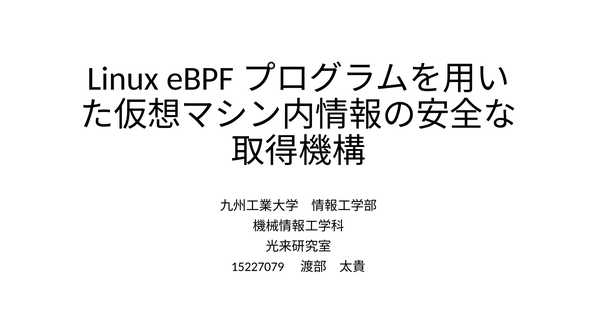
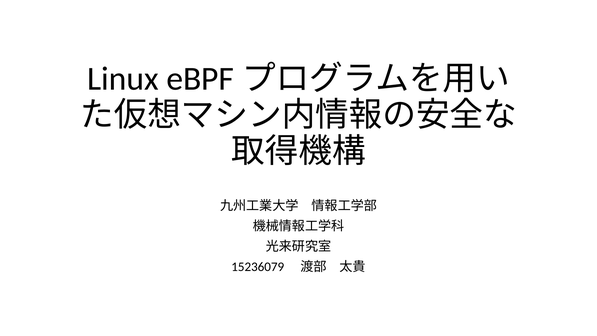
15227079: 15227079 -> 15236079 (258, 267)
